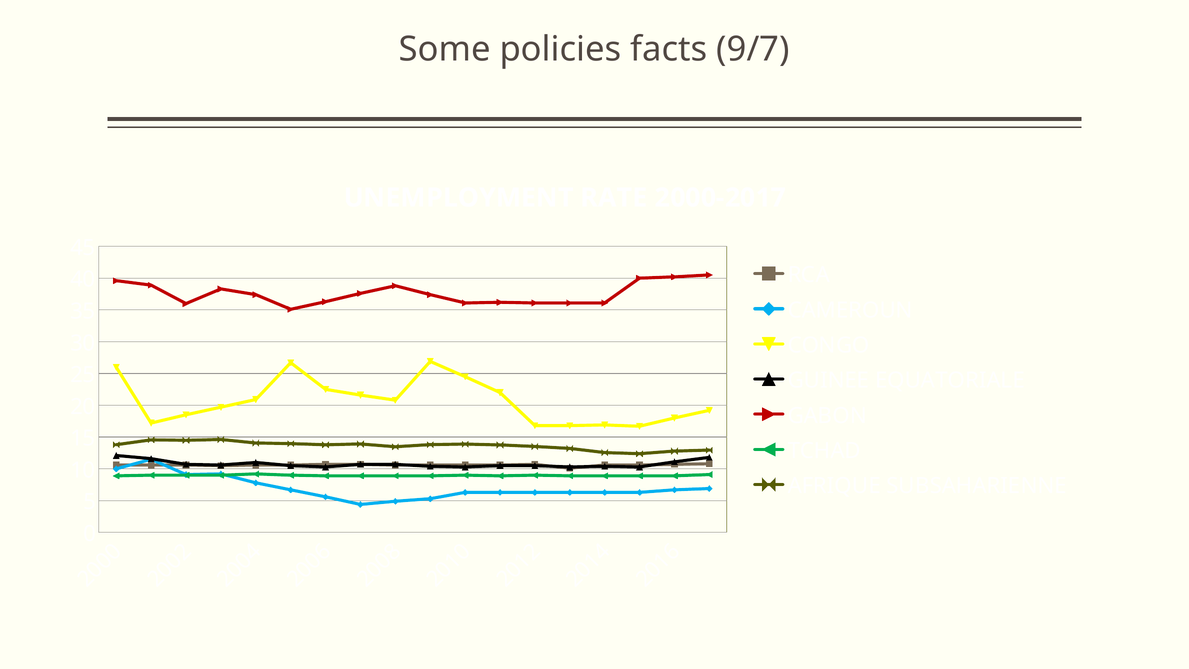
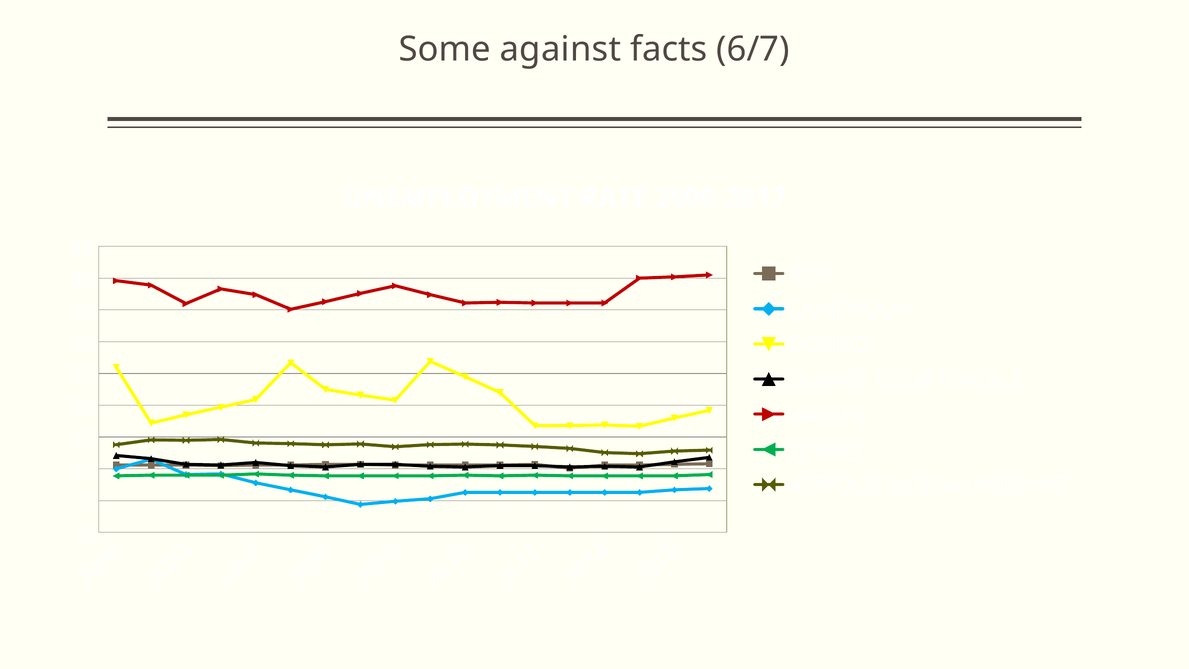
policies: policies -> against (560, 49)
9/7: 9/7 -> 6/7 (753, 49)
